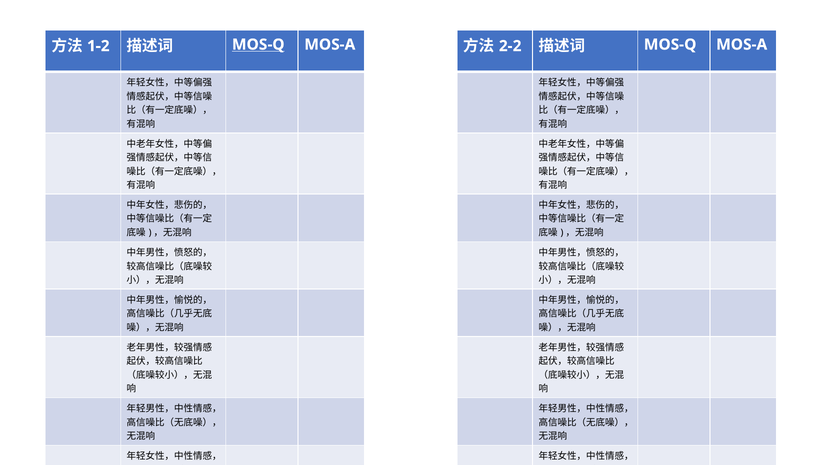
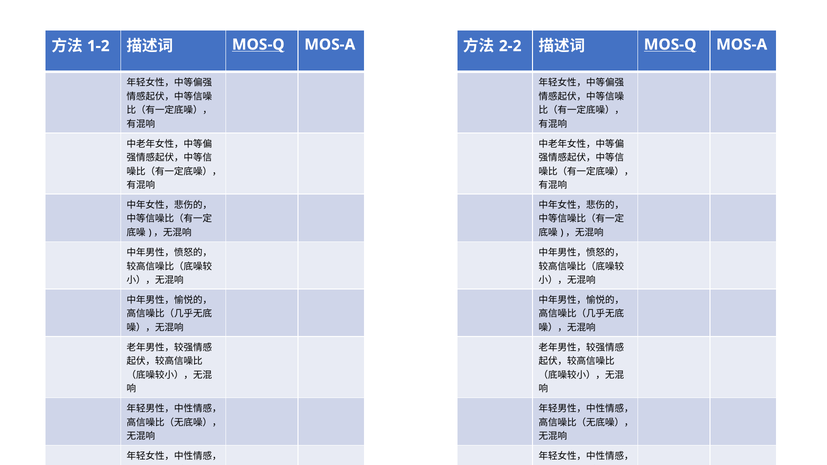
MOS-Q underline: none -> present (670, 45)
